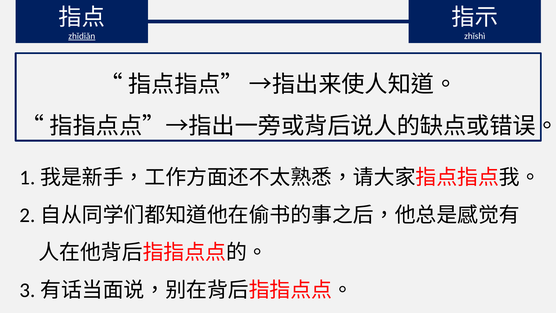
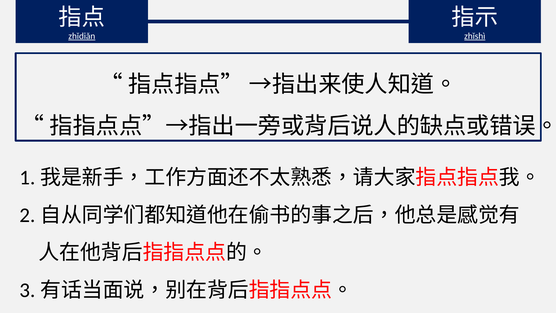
zhǐshì underline: none -> present (475, 36)
